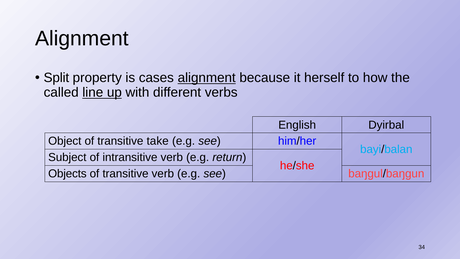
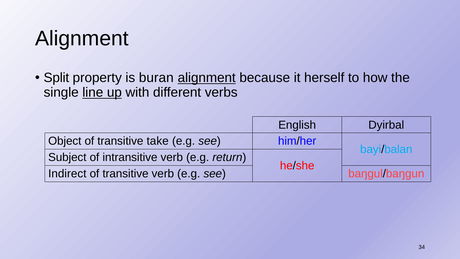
cases: cases -> buran (156, 78)
called: called -> single (61, 92)
Objects: Objects -> Indirect (67, 174)
